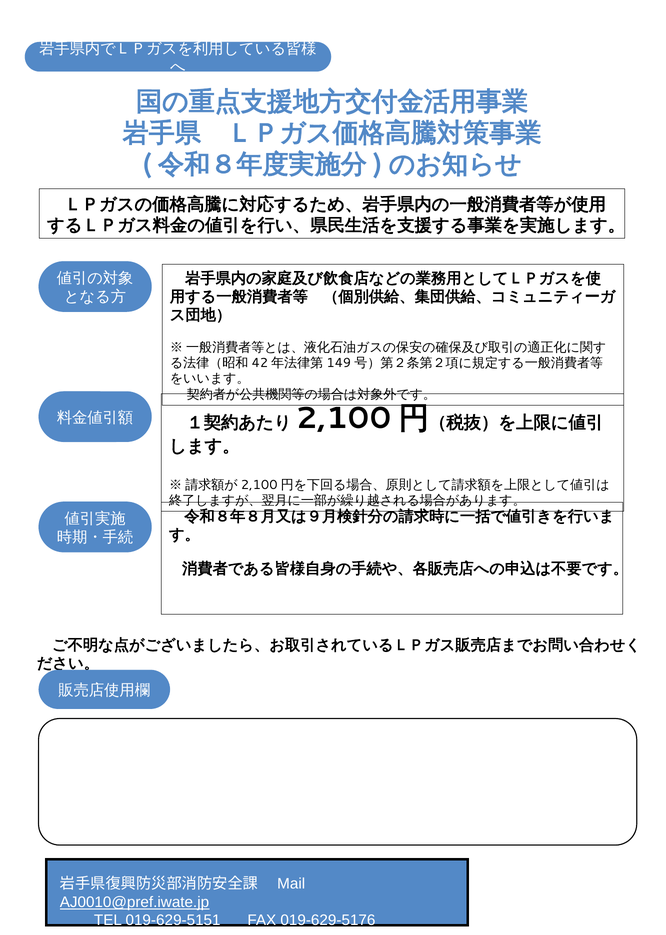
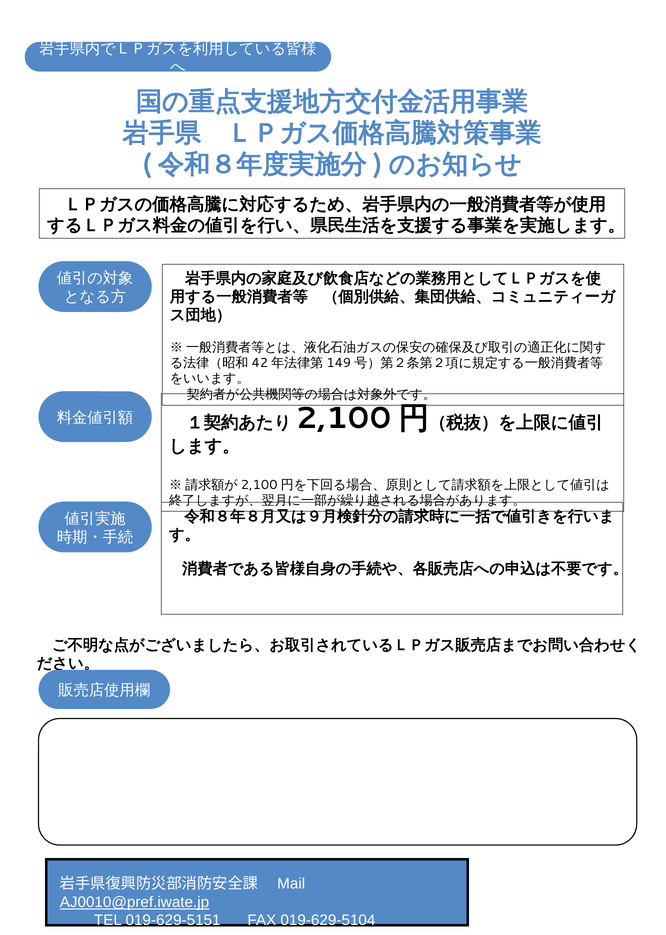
019-629-5176: 019-629-5176 -> 019-629-5104 (328, 920)
